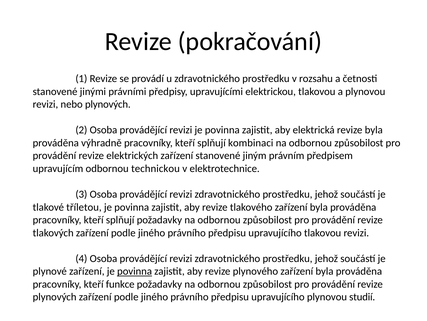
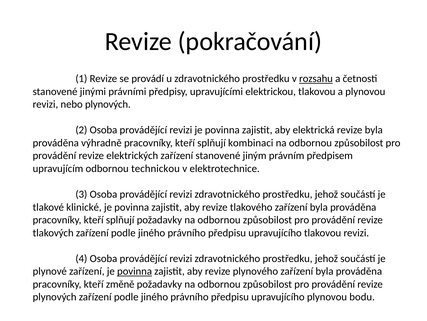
rozsahu underline: none -> present (316, 79)
tříletou: tříletou -> klinické (84, 207)
funkce: funkce -> změně (120, 284)
studií: studií -> bodu (362, 296)
